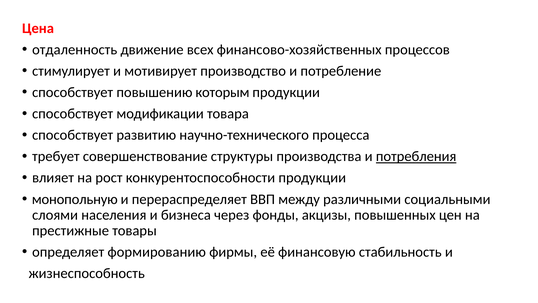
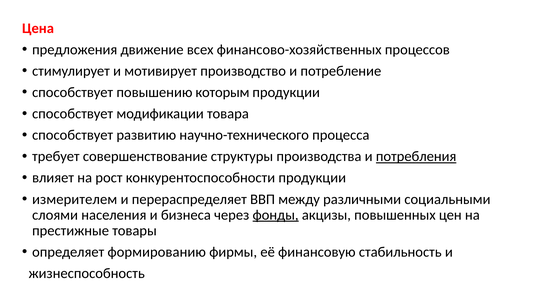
отдаленность: отдаленность -> предложения (75, 50)
монопольную: монопольную -> измерителем (75, 199)
фонды underline: none -> present (276, 215)
